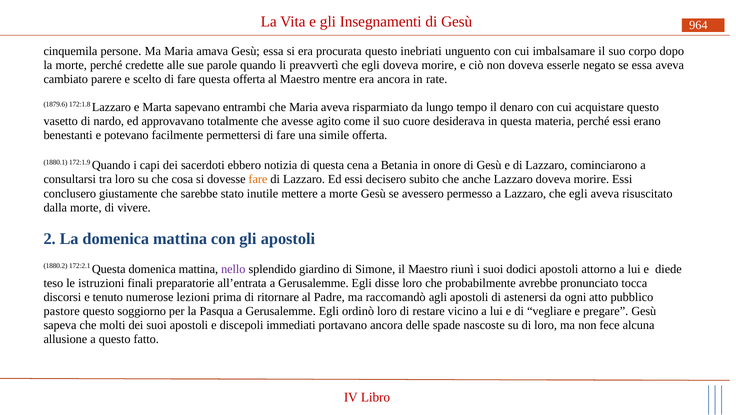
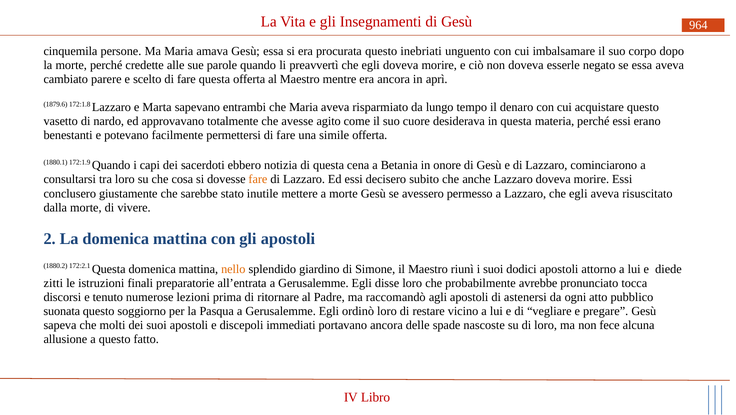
rate: rate -> aprì (437, 79)
nello colour: purple -> orange (233, 269)
teso: teso -> zitti (53, 283)
pastore: pastore -> suonata (62, 311)
